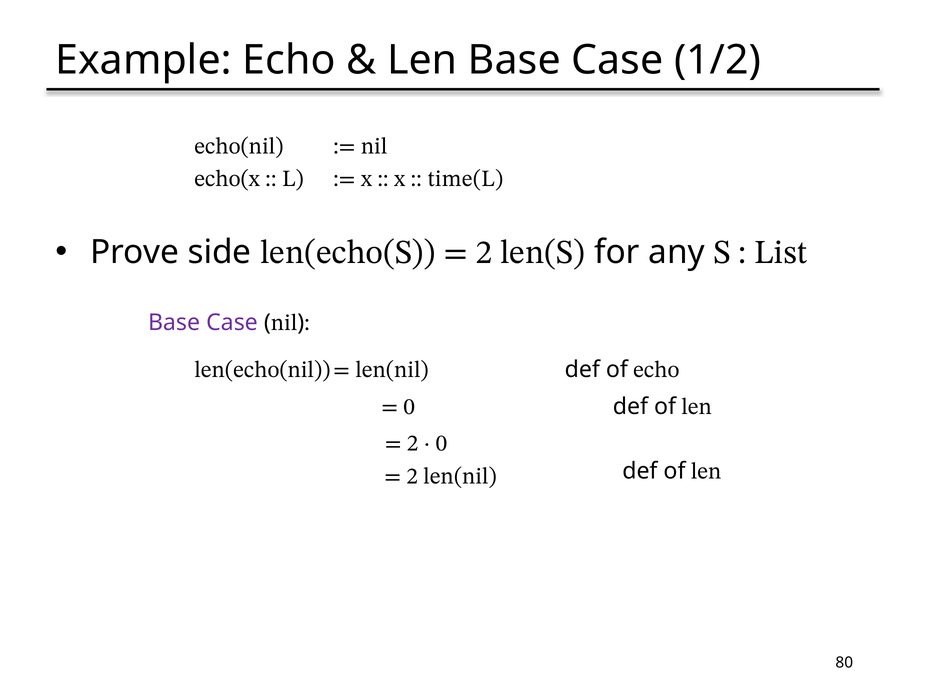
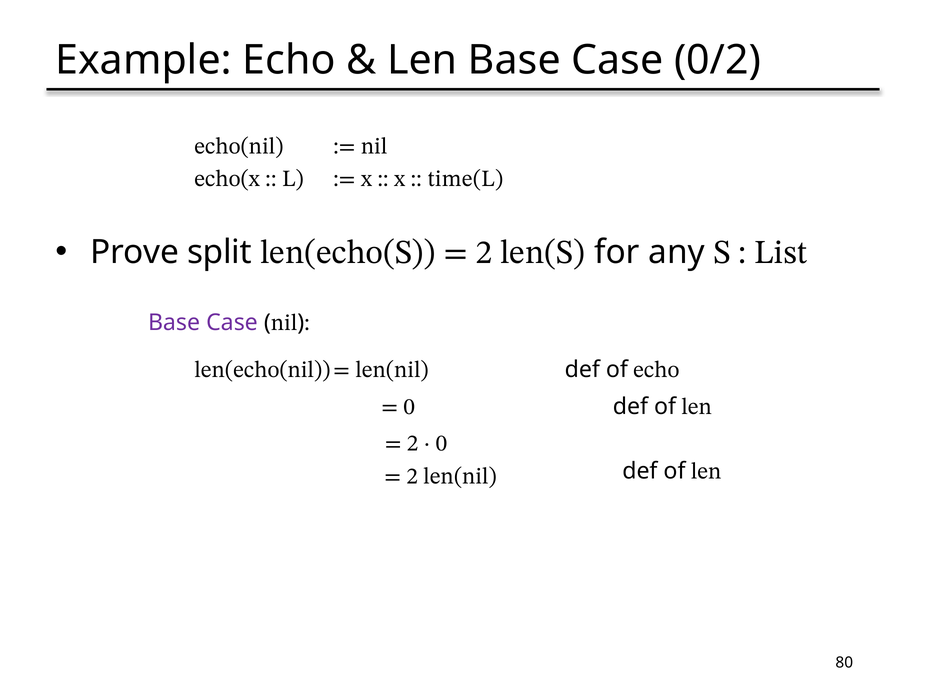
1/2: 1/2 -> 0/2 (718, 60)
side: side -> split (220, 252)
